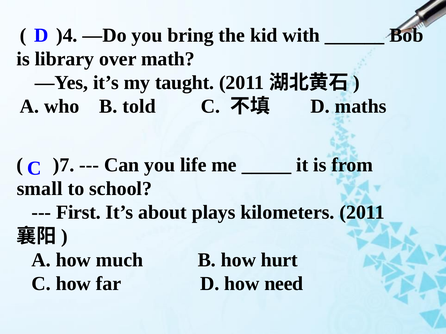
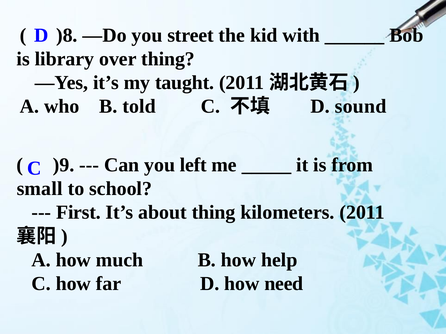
)4: )4 -> )8 (67, 35)
bring: bring -> street (191, 35)
over math: math -> thing (168, 59)
maths: maths -> sound (361, 107)
)7: )7 -> )9 (64, 165)
life: life -> left (193, 165)
about plays: plays -> thing (214, 213)
hurt: hurt -> help (279, 260)
